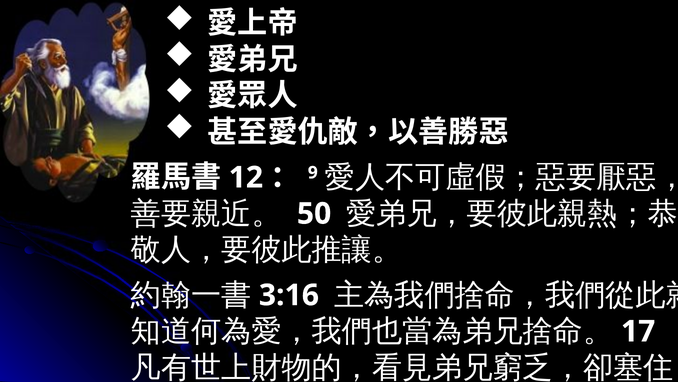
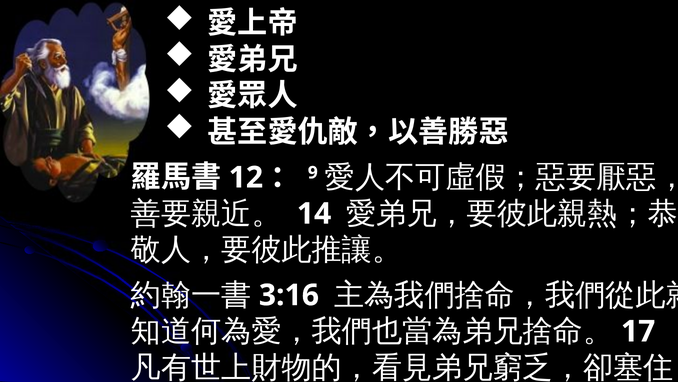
50: 50 -> 14 (314, 213)
